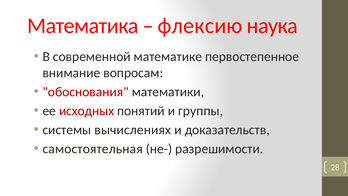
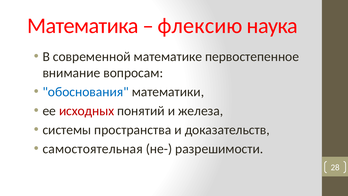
обоснования colour: red -> blue (86, 92)
группы: группы -> железа (201, 111)
вычислениях: вычислениях -> пространства (133, 130)
